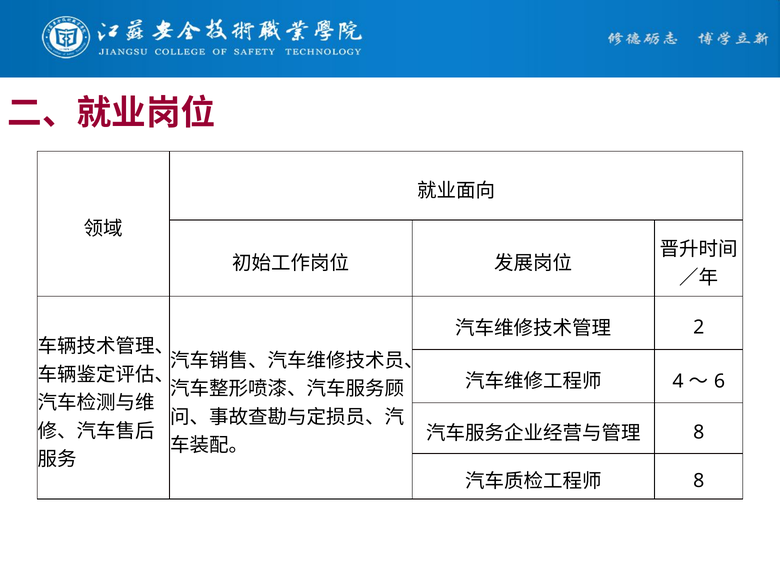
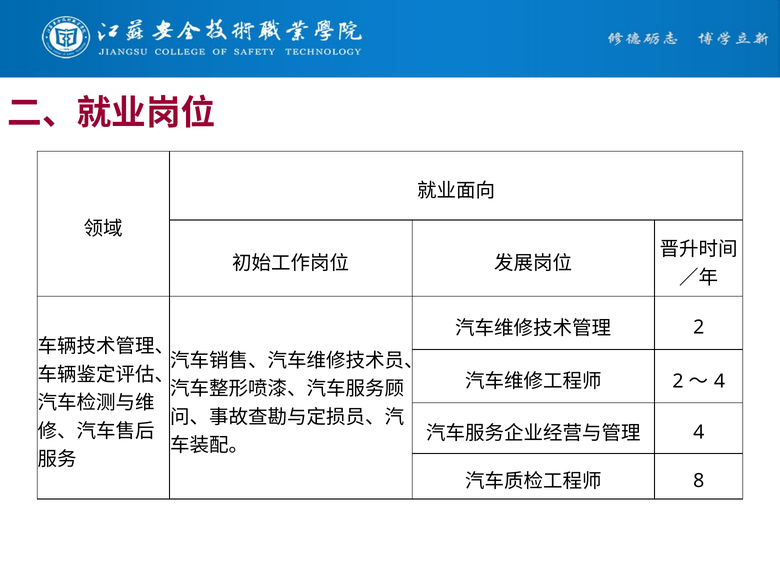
4: 4 -> 2 (678, 381)
6: 6 -> 4 (719, 381)
8: 8 -> 4 (699, 432)
